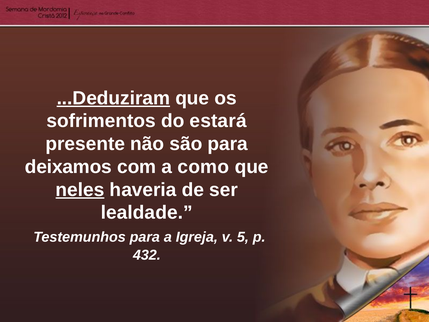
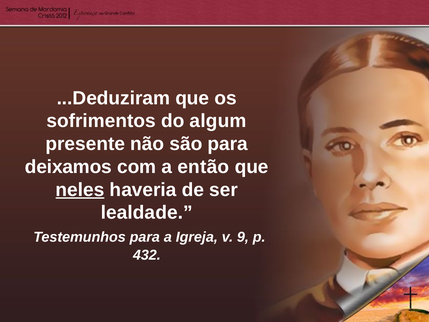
...Deduziram underline: present -> none (113, 98)
estará: estará -> algum (218, 121)
como: como -> então (203, 167)
5: 5 -> 9 (243, 237)
